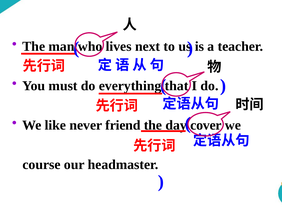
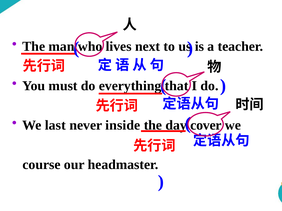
like: like -> last (55, 126)
friend: friend -> inside (123, 126)
